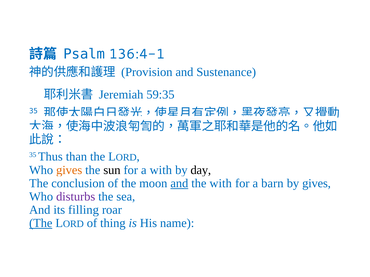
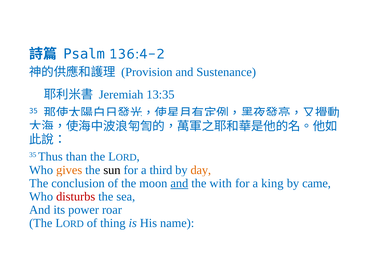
136:4-1: 136:4-1 -> 136:4-2 (137, 54)
59:35: 59:35 -> 13:35 (160, 95)
a with: with -> third (161, 170)
day colour: black -> orange (201, 170)
barn: barn -> king (272, 184)
by gives: gives -> came (317, 184)
disturbs colour: purple -> red (76, 197)
filling: filling -> power (84, 210)
The underline: present -> none (41, 224)
